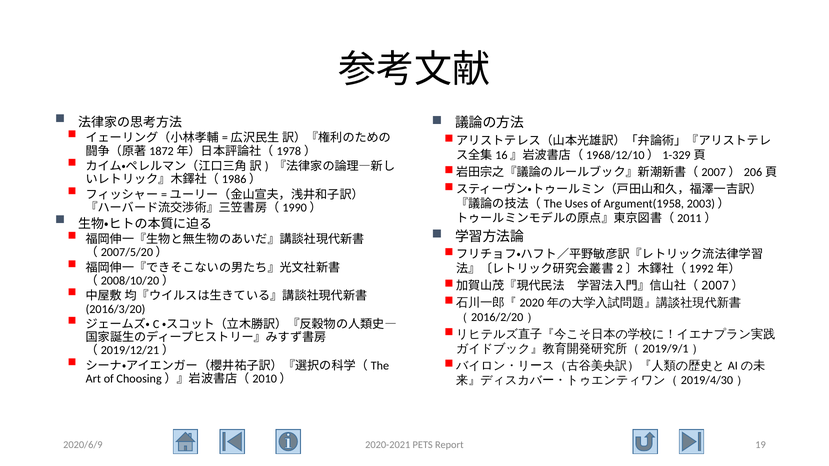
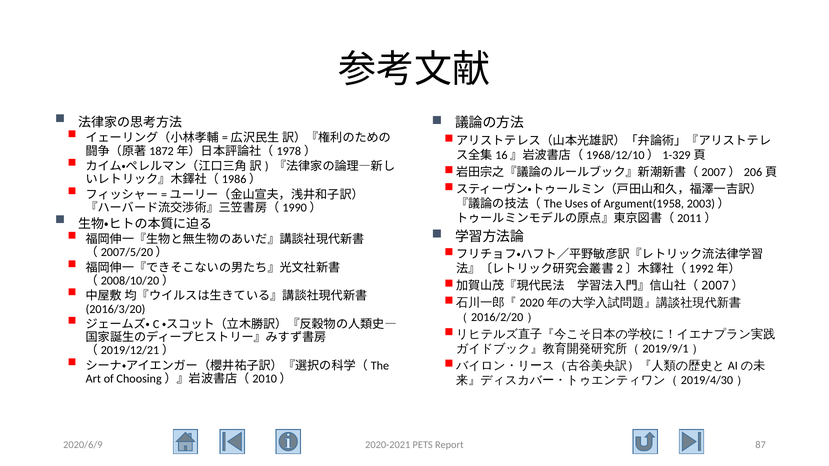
19: 19 -> 87 (761, 445)
